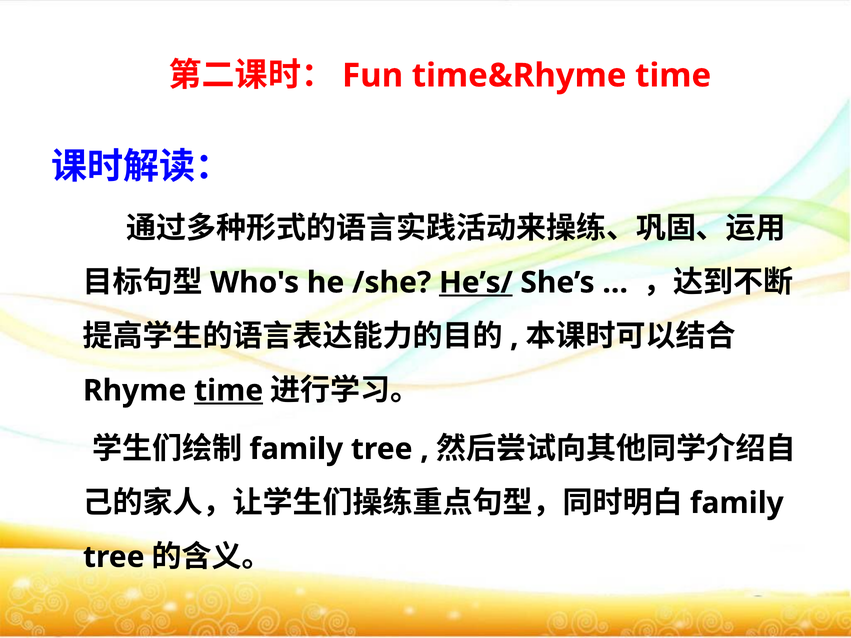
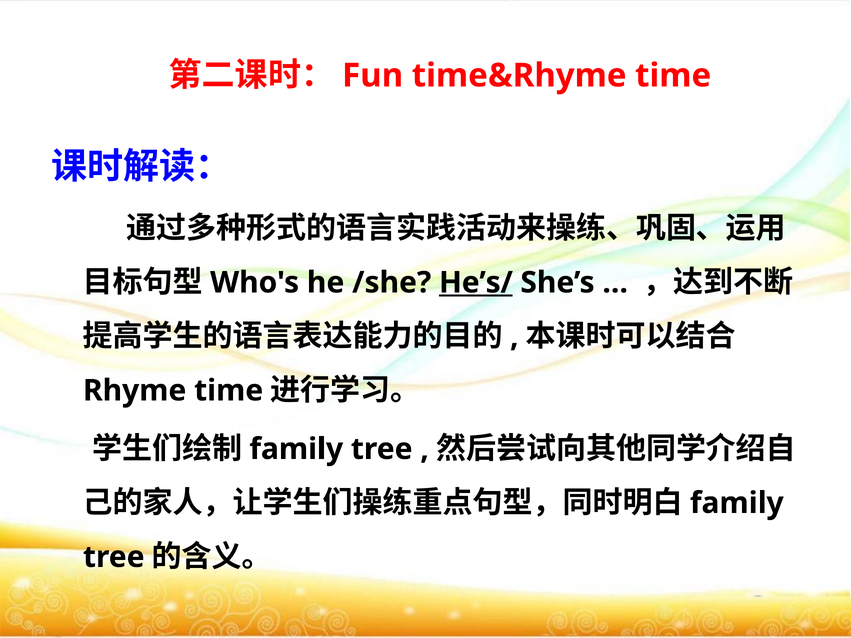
time underline: present -> none (229, 391)
